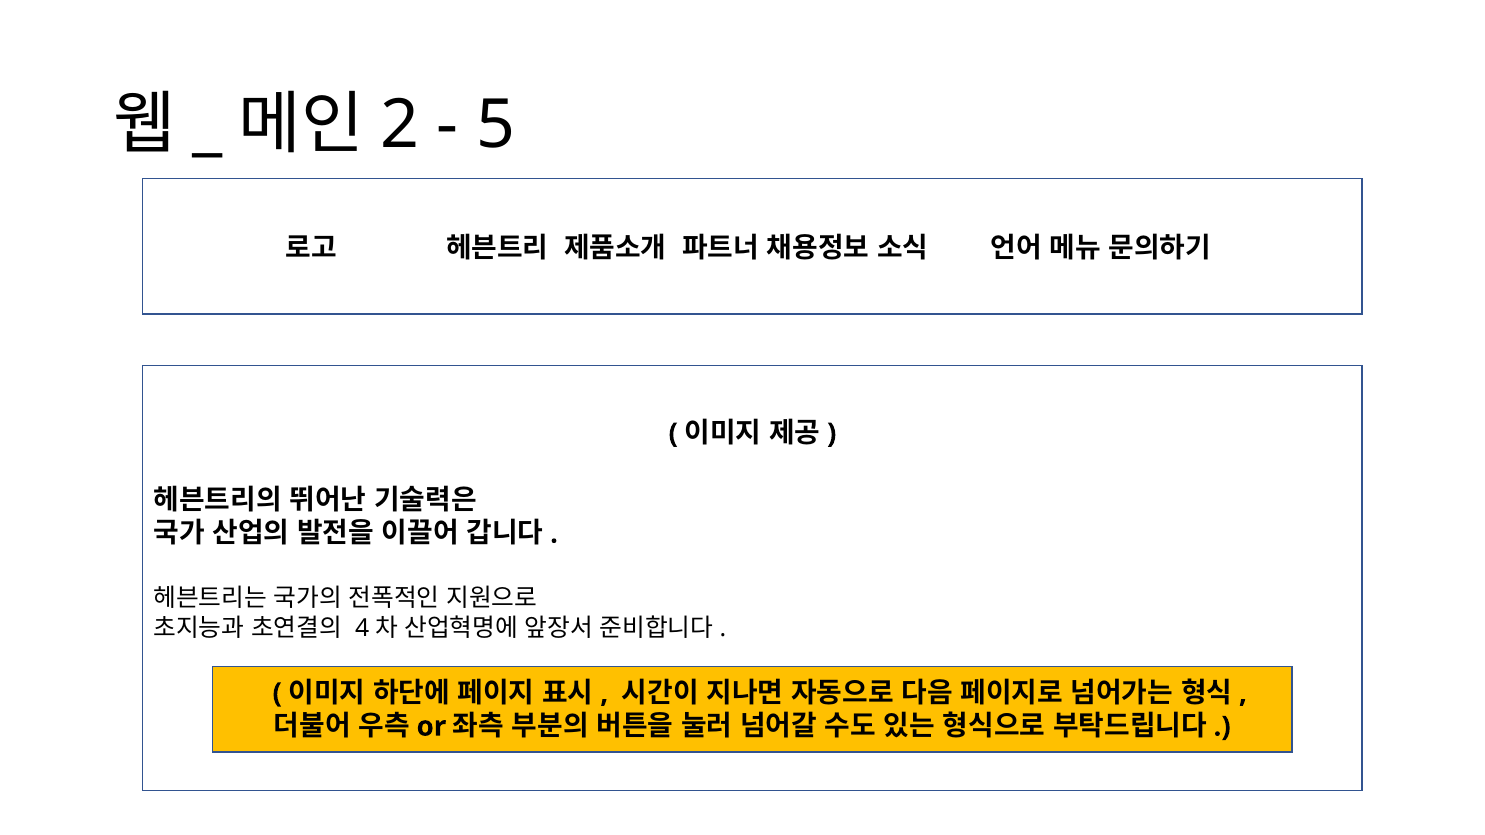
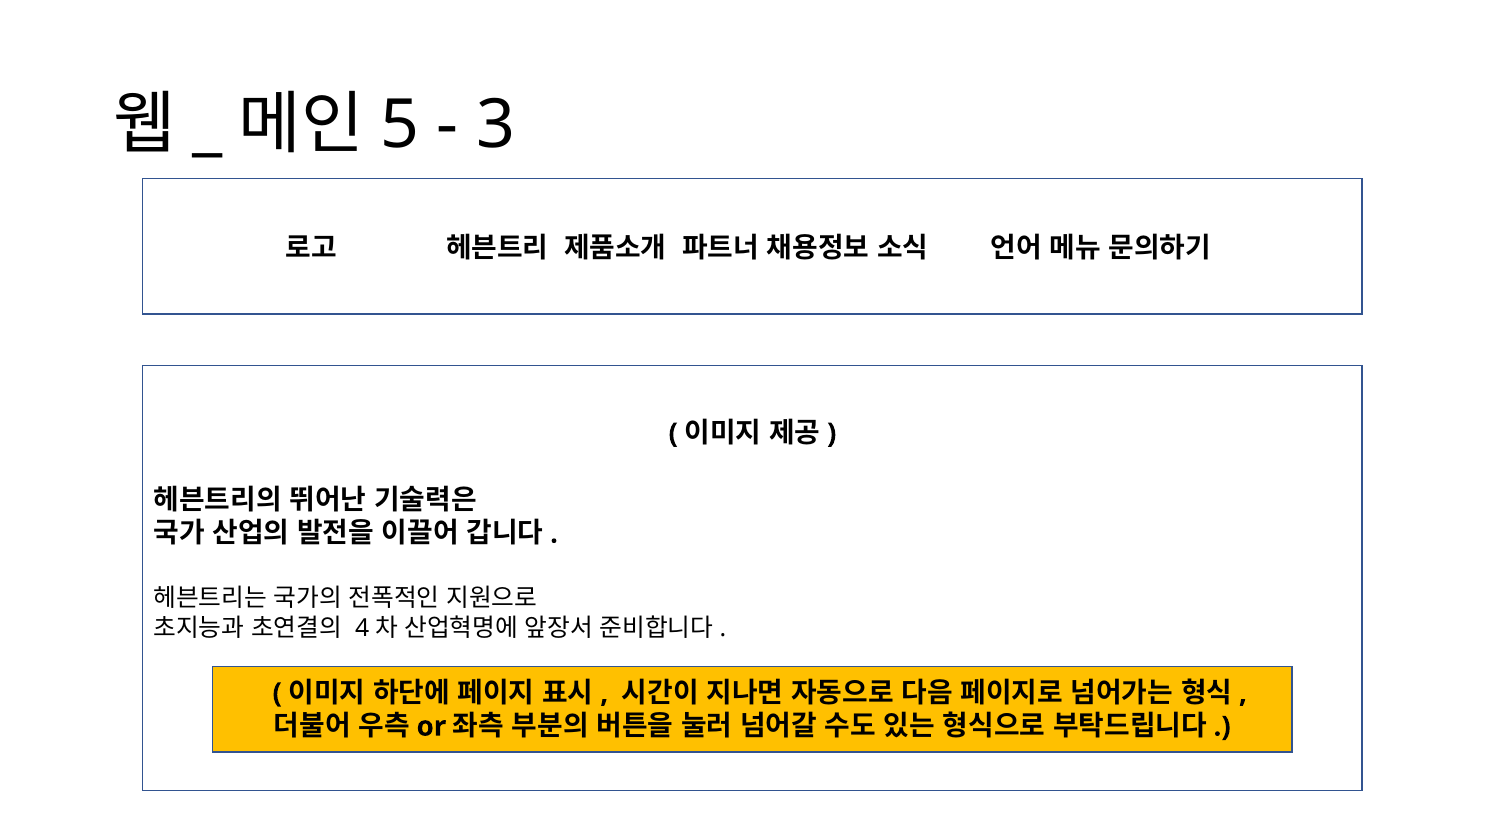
2: 2 -> 5 (400, 125)
5: 5 -> 3 (496, 125)
